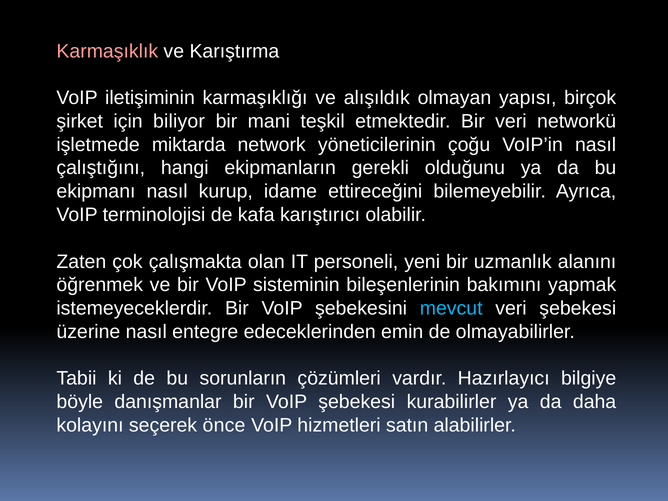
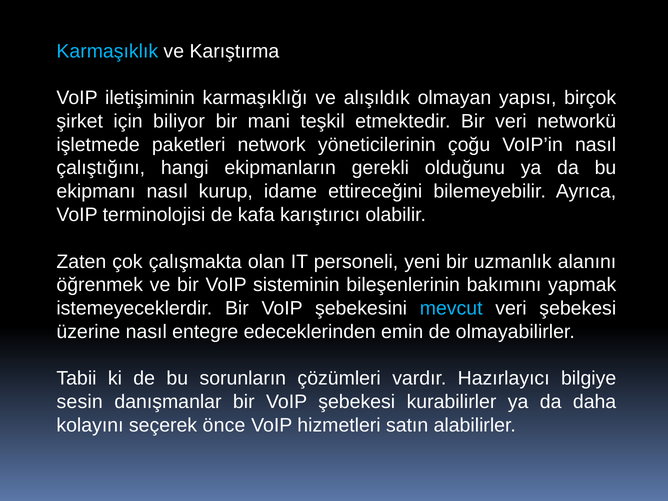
Karmaşıklık colour: pink -> light blue (107, 51)
miktarda: miktarda -> paketleri (189, 145)
böyle: böyle -> sesin (80, 402)
